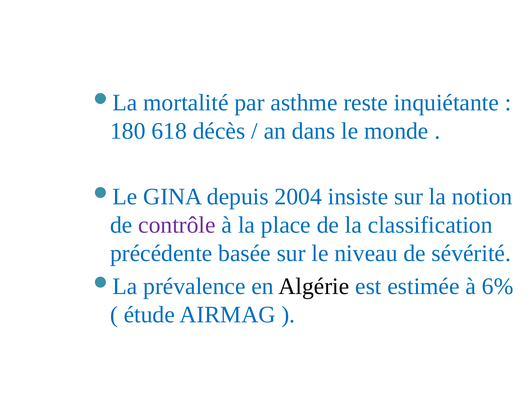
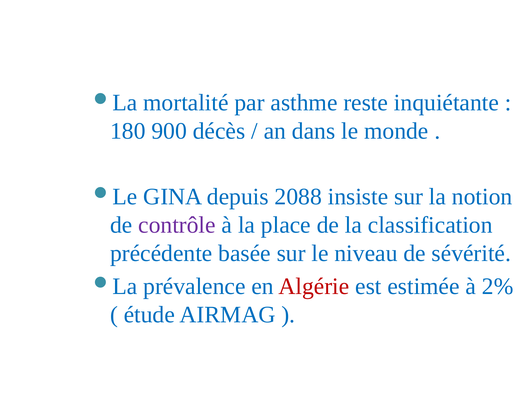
618: 618 -> 900 (169, 131)
2004: 2004 -> 2088 (298, 197)
Algérie colour: black -> red (314, 286)
6%: 6% -> 2% (498, 286)
